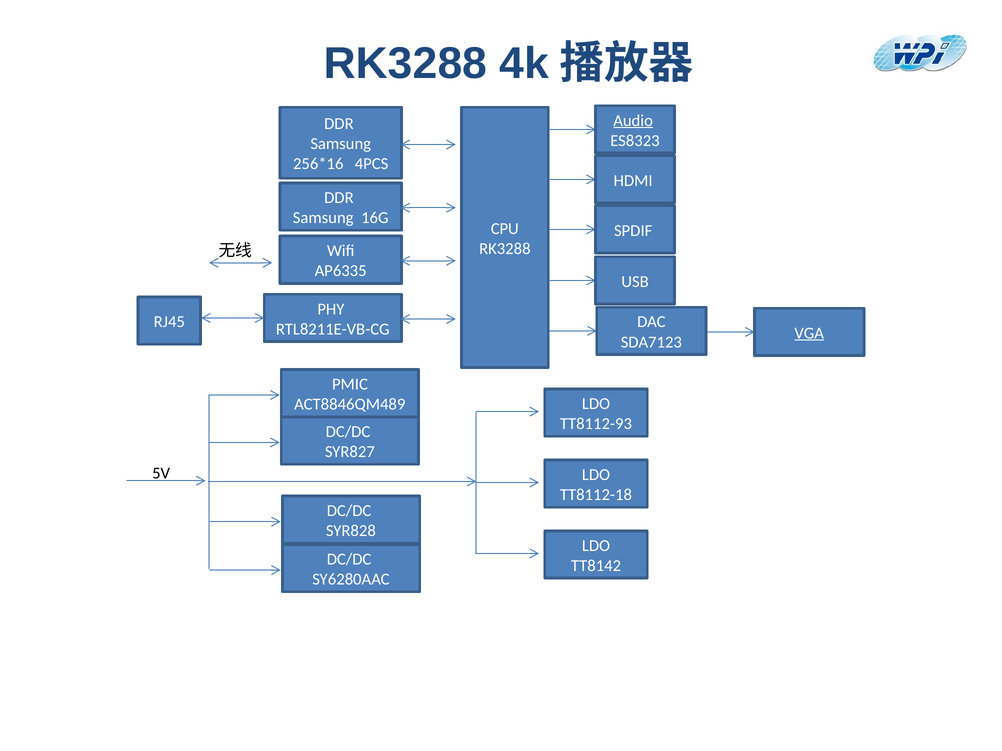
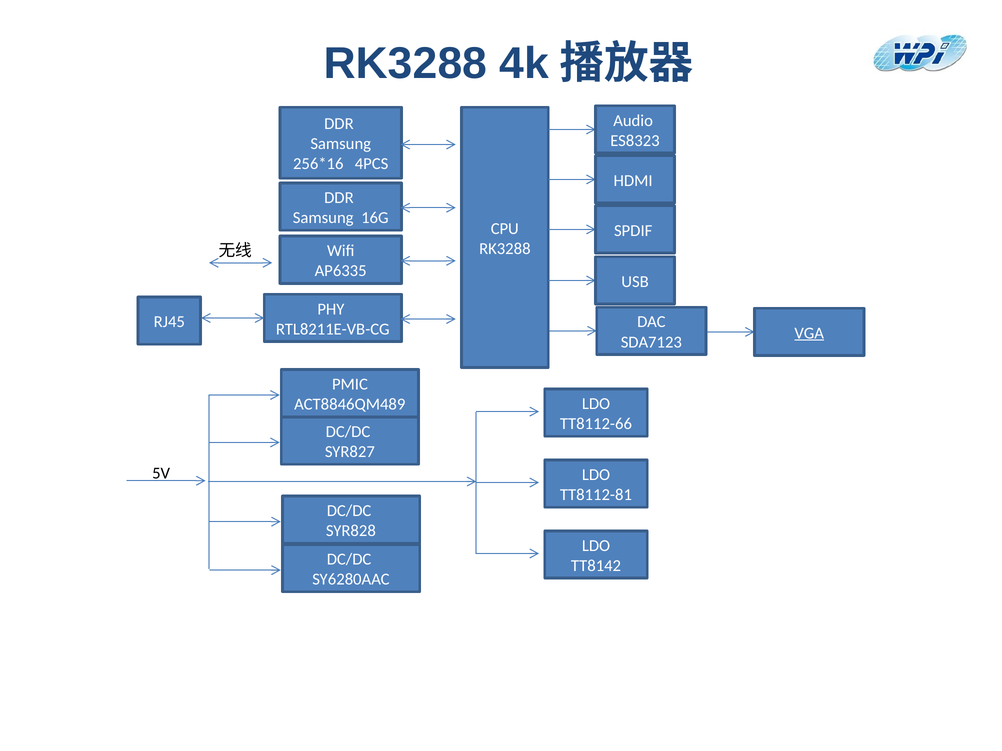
Audio underline: present -> none (633, 121)
TT8112-93: TT8112-93 -> TT8112-66 (596, 424)
TT8112-18: TT8112-18 -> TT8112-81 (596, 495)
